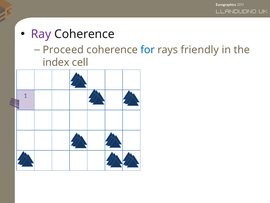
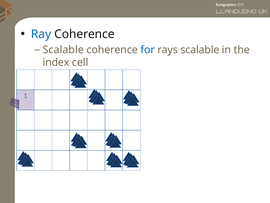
Ray colour: purple -> blue (41, 34)
Proceed: Proceed -> Scalable (63, 50)
rays friendly: friendly -> scalable (200, 50)
